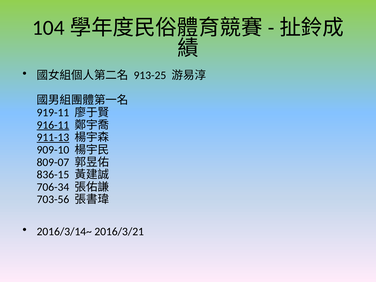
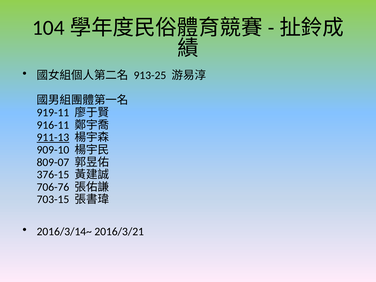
916-11 underline: present -> none (53, 125)
836-15: 836-15 -> 376-15 (53, 175)
706-34: 706-34 -> 706-76 (53, 187)
703-56: 703-56 -> 703-15 (53, 199)
